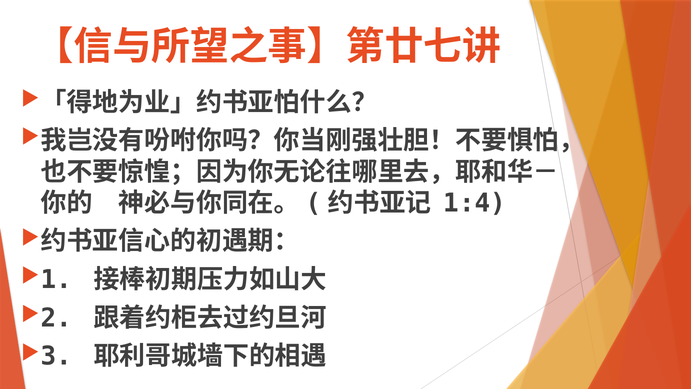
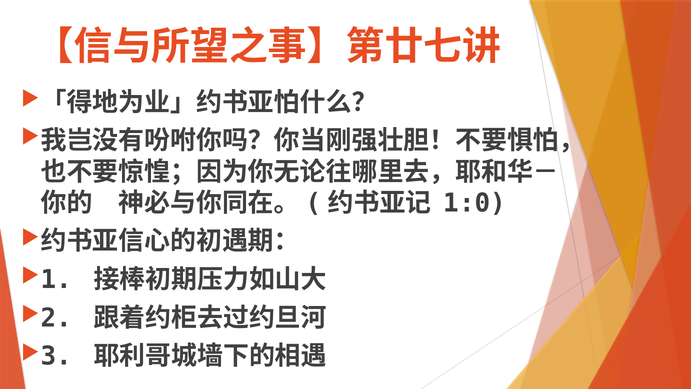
1:4: 1:4 -> 1:0 (475, 203)
